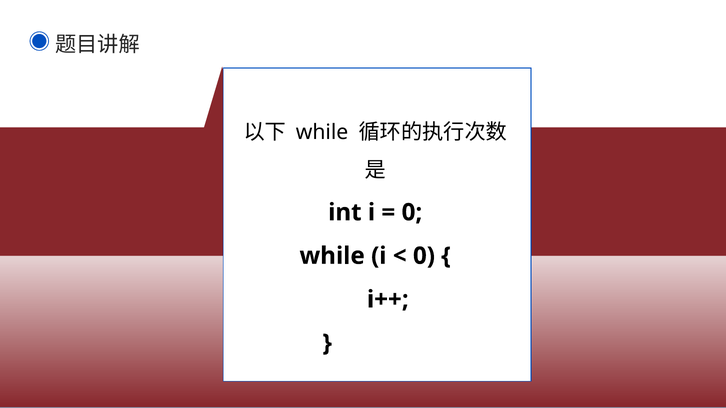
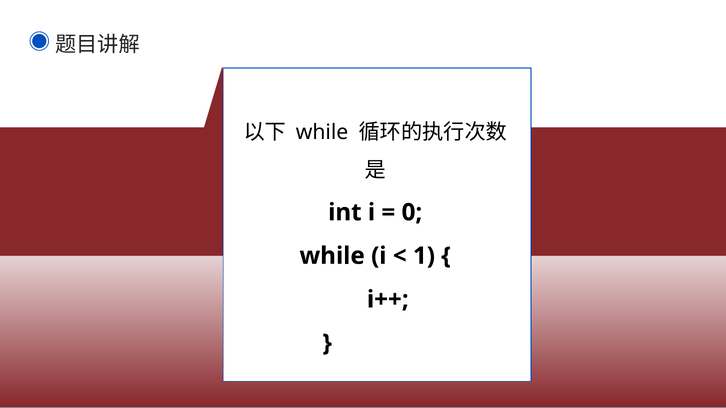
0: 0 -> 1 (424, 256)
